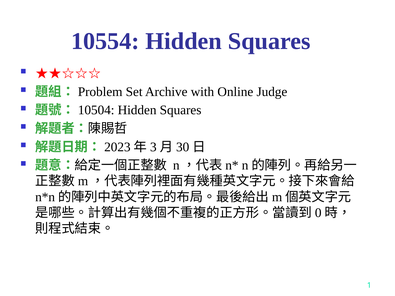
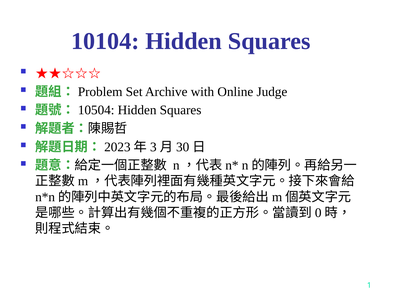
10554: 10554 -> 10104 (105, 41)
